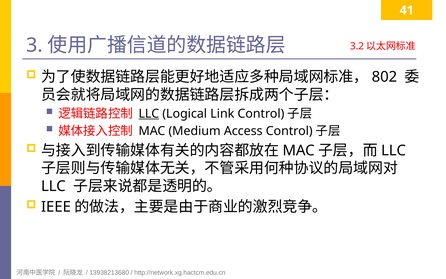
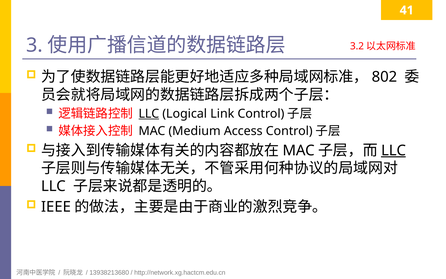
LLC underline: none -> present (394, 150)
